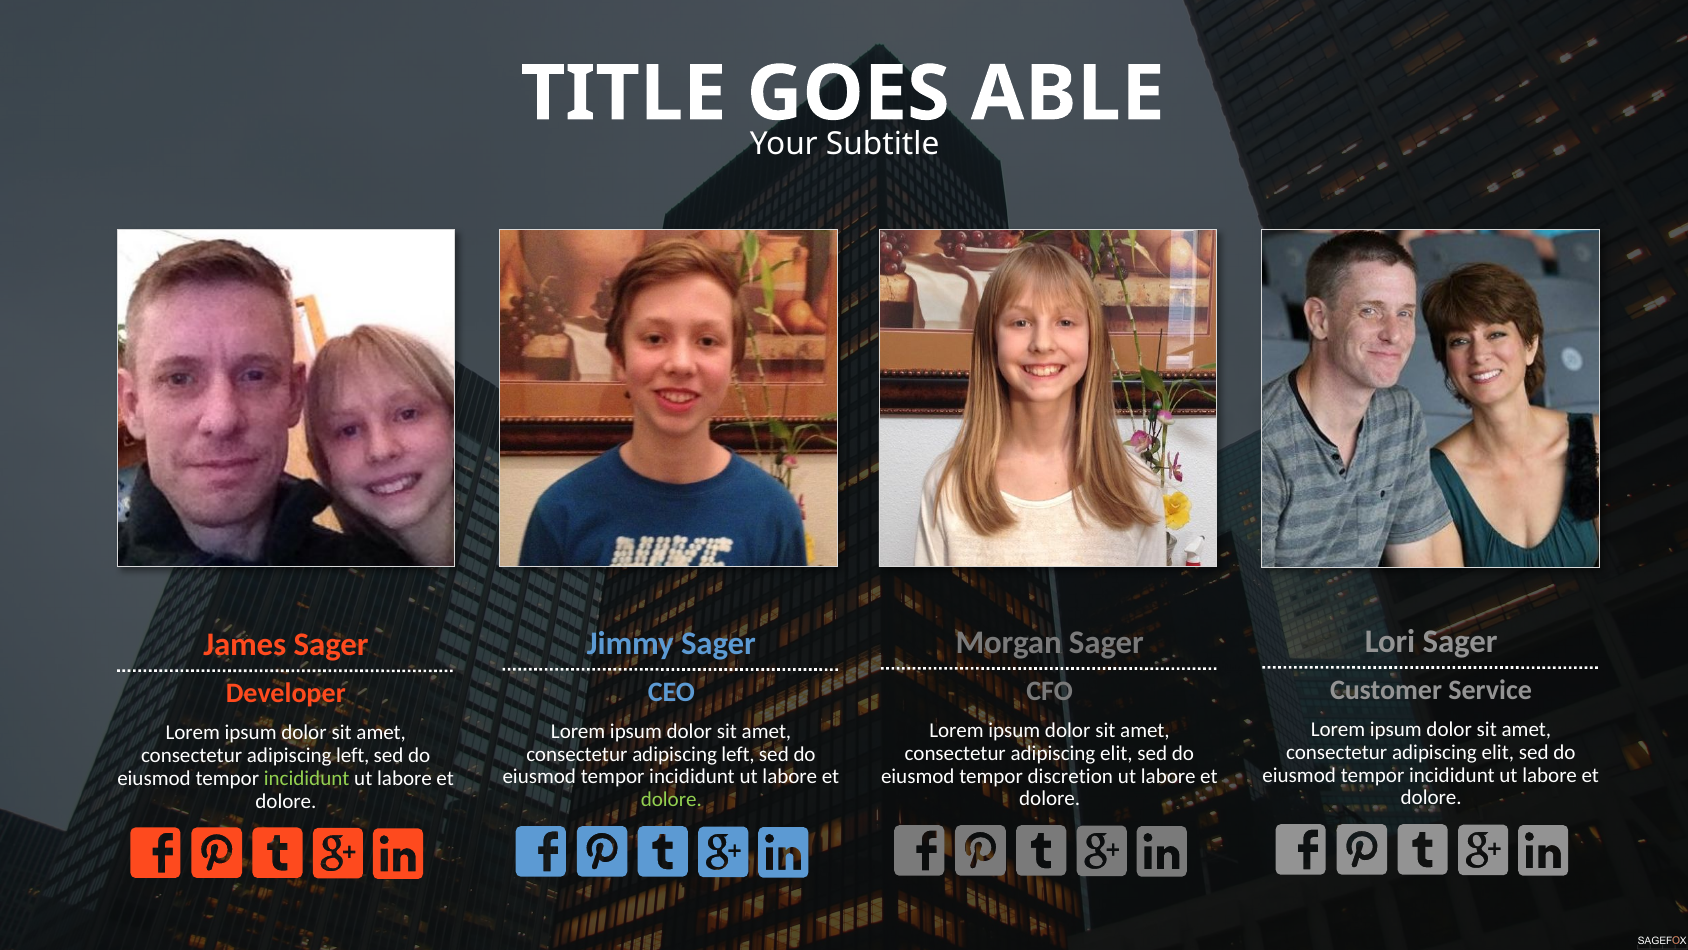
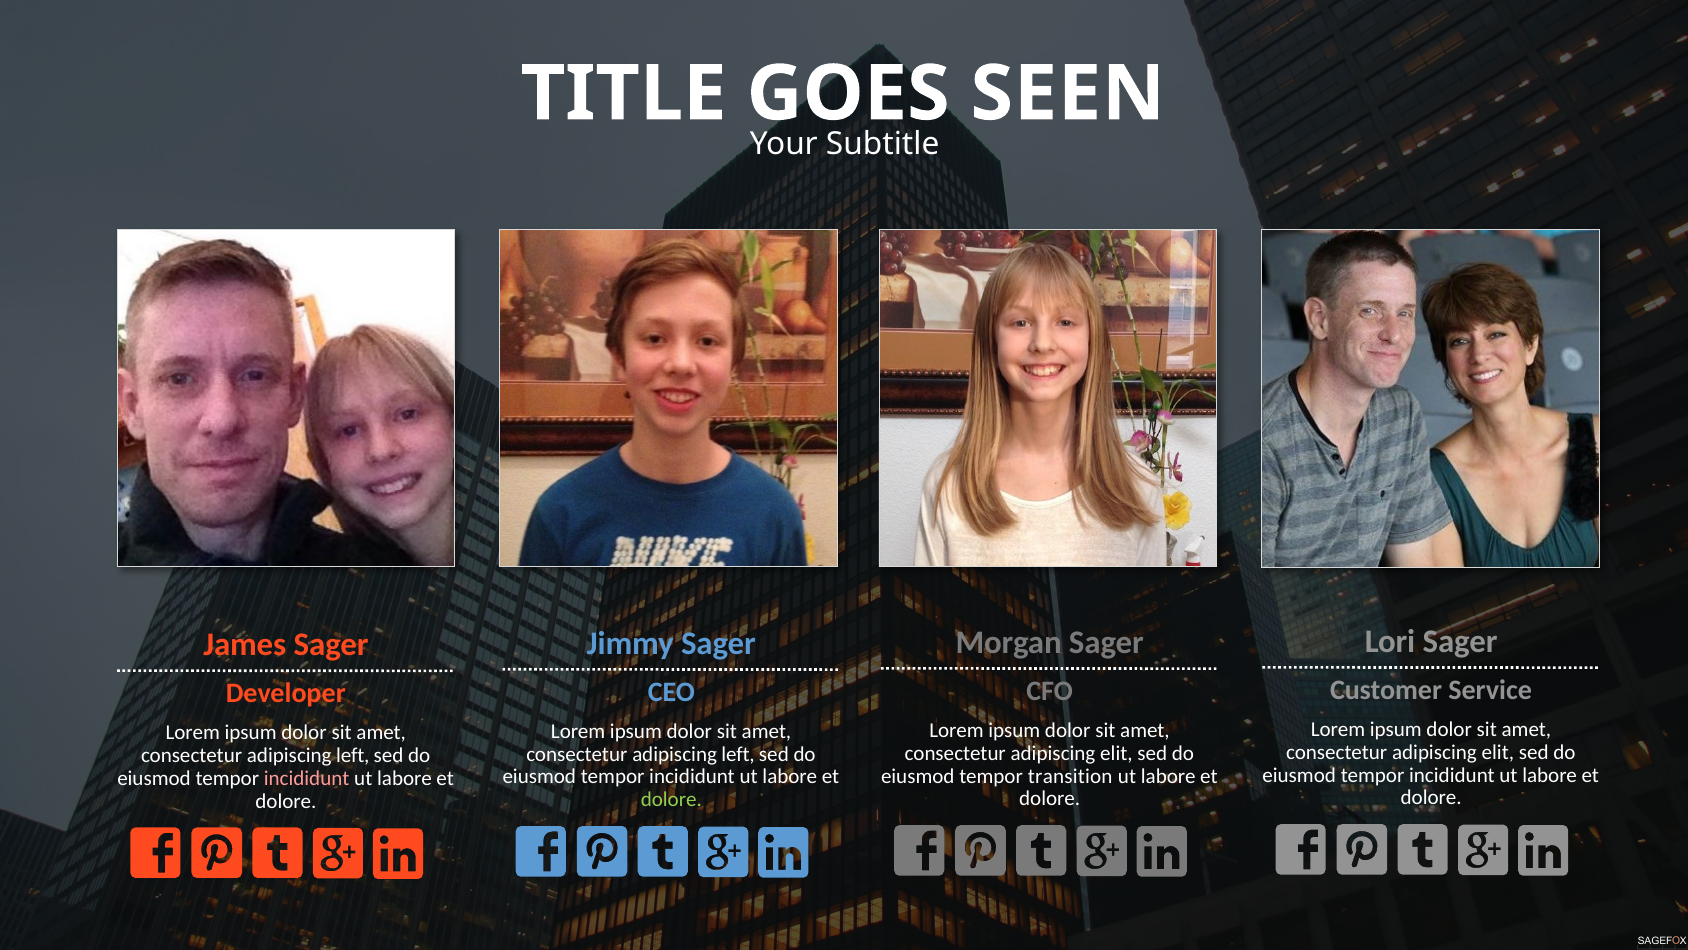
ABLE: ABLE -> SEEN (1068, 94)
discretion: discretion -> transition (1070, 776)
incididunt colour: light green -> pink (307, 778)
